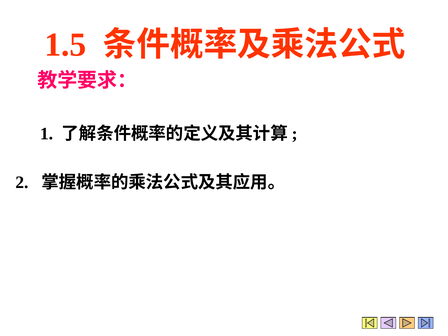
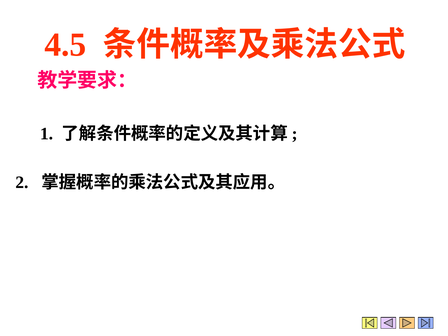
1.5: 1.5 -> 4.5 (65, 45)
